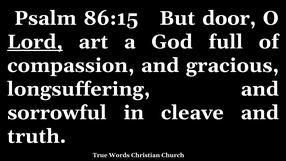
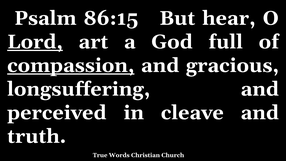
door: door -> hear (229, 18)
compassion underline: none -> present (71, 65)
sorrowful: sorrowful -> perceived (57, 113)
